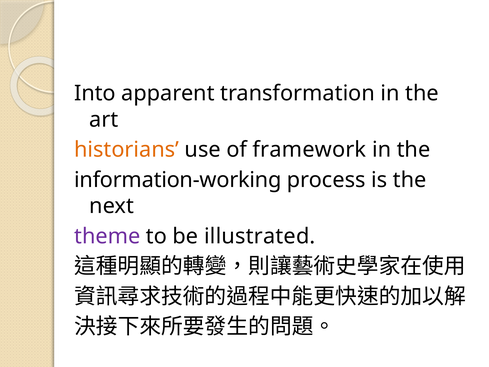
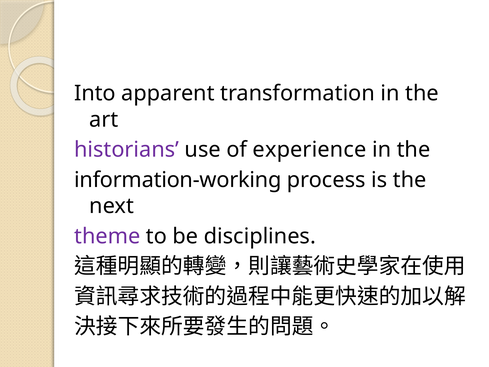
historians colour: orange -> purple (127, 150)
framework: framework -> experience (309, 150)
illustrated: illustrated -> disciplines (260, 236)
